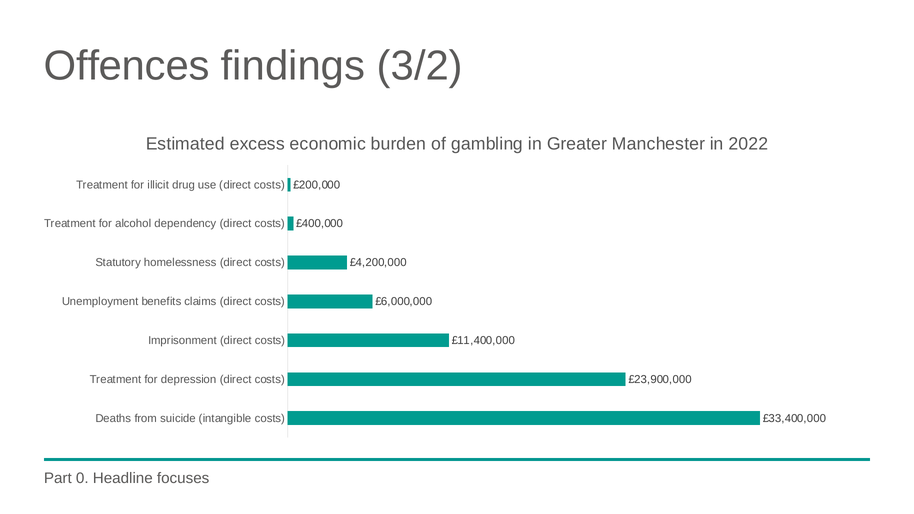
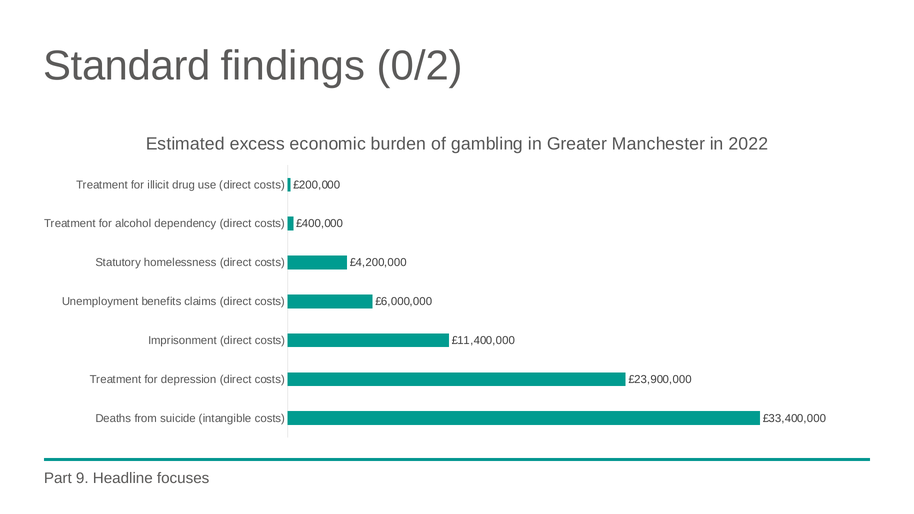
Offences: Offences -> Standard (127, 66)
3/2: 3/2 -> 0/2 (420, 66)
0: 0 -> 9 (82, 479)
